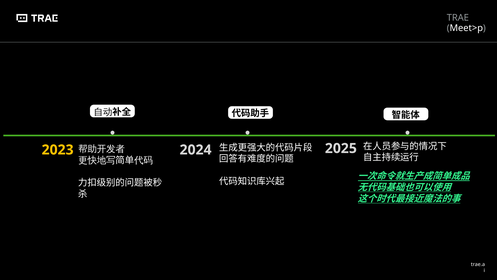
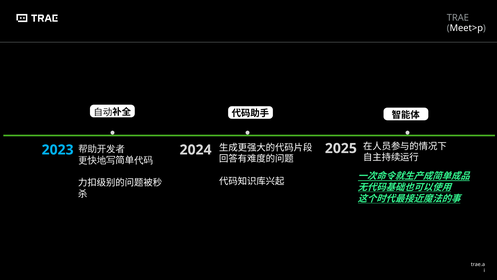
2023 colour: yellow -> light blue (58, 150)
